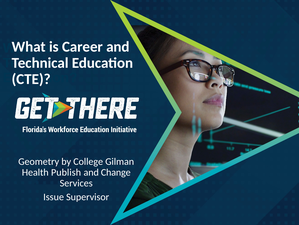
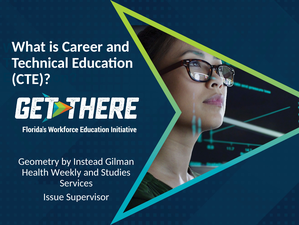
College: College -> Instead (88, 161)
Publish: Publish -> Weekly (66, 172)
Change: Change -> Studies (116, 172)
